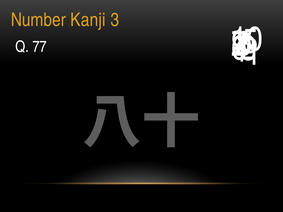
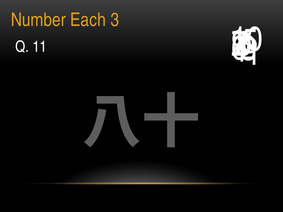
Kanji: Kanji -> Each (88, 20)
77: 77 -> 11 (40, 47)
